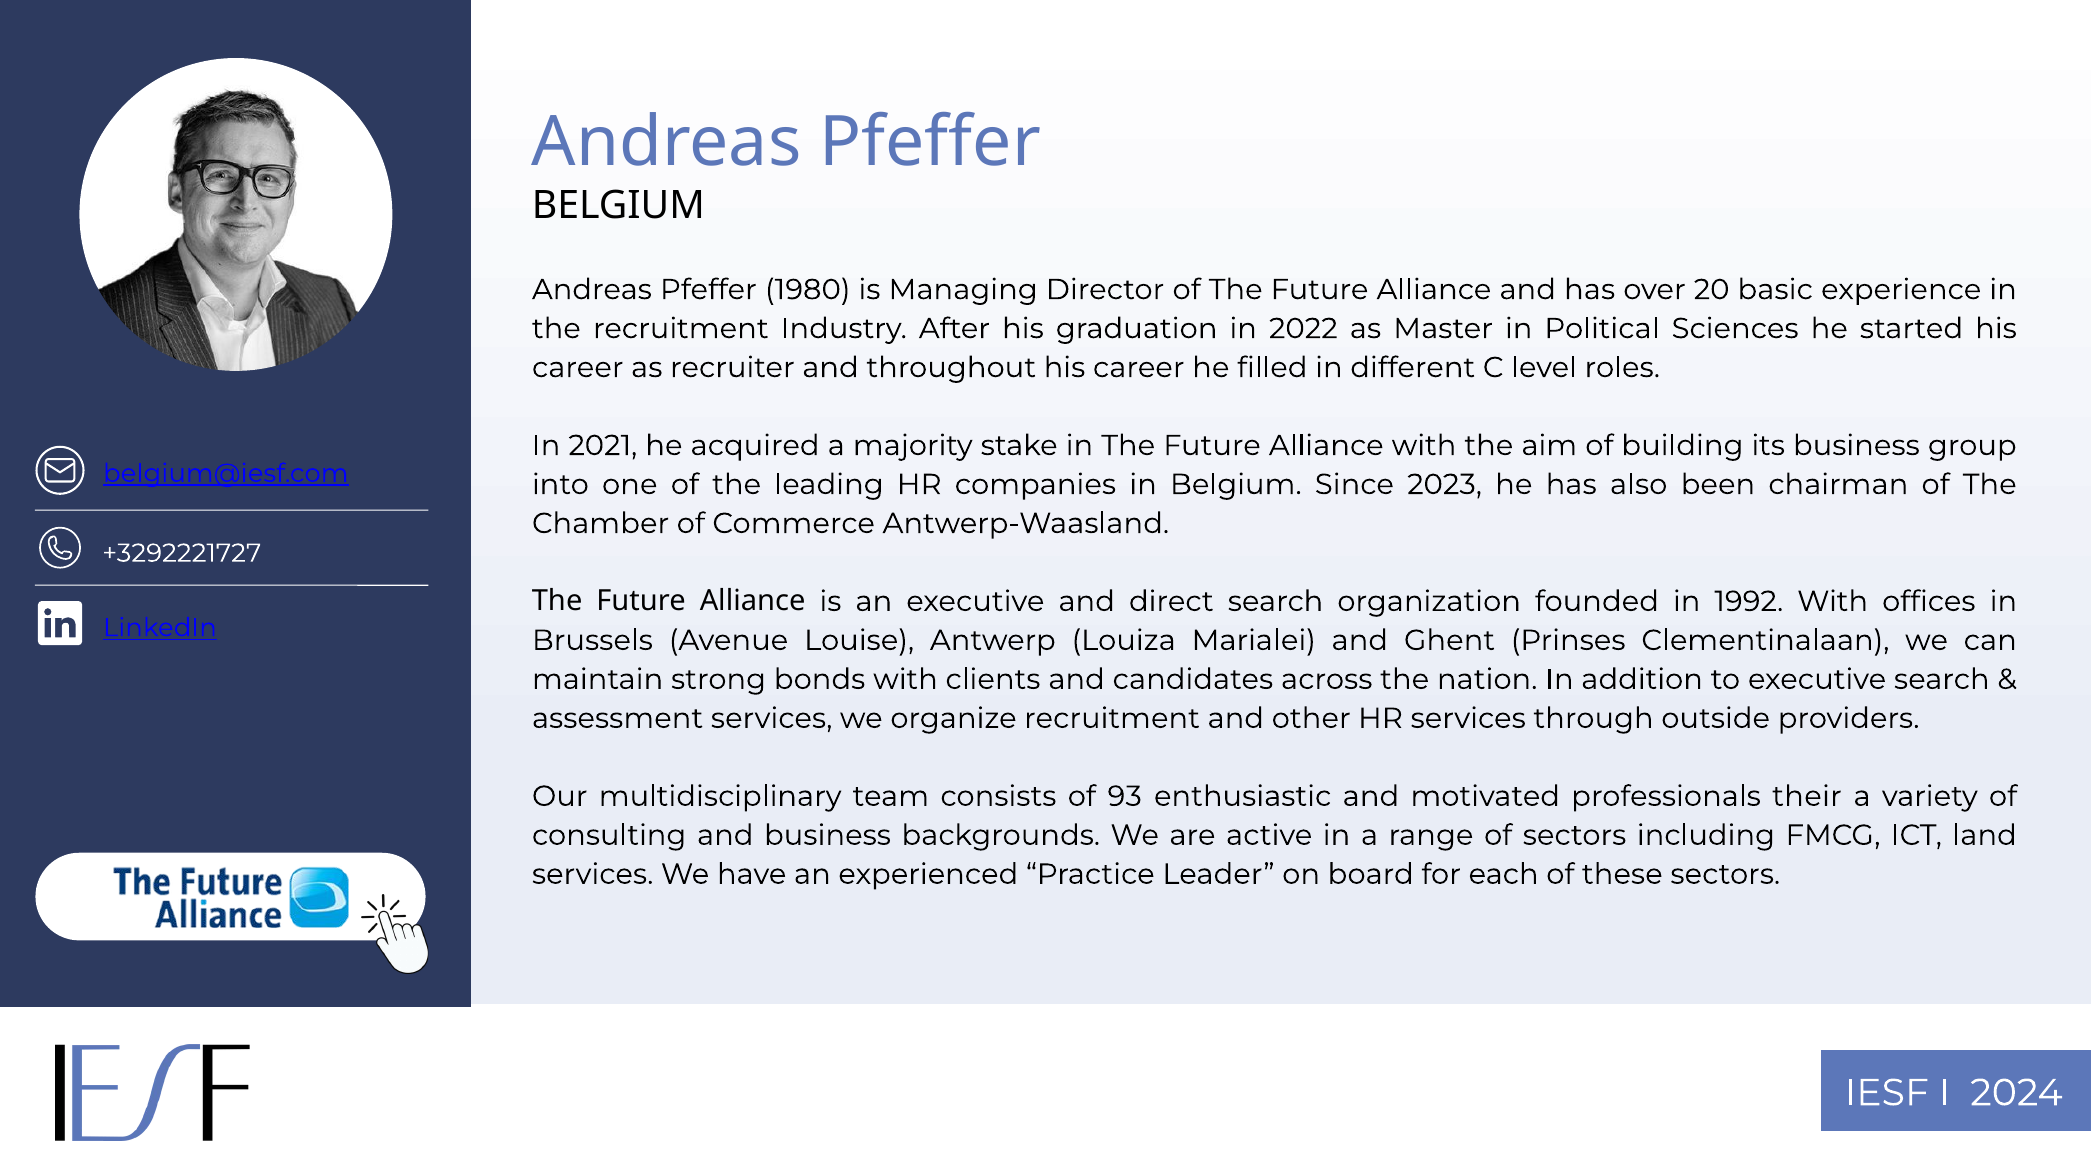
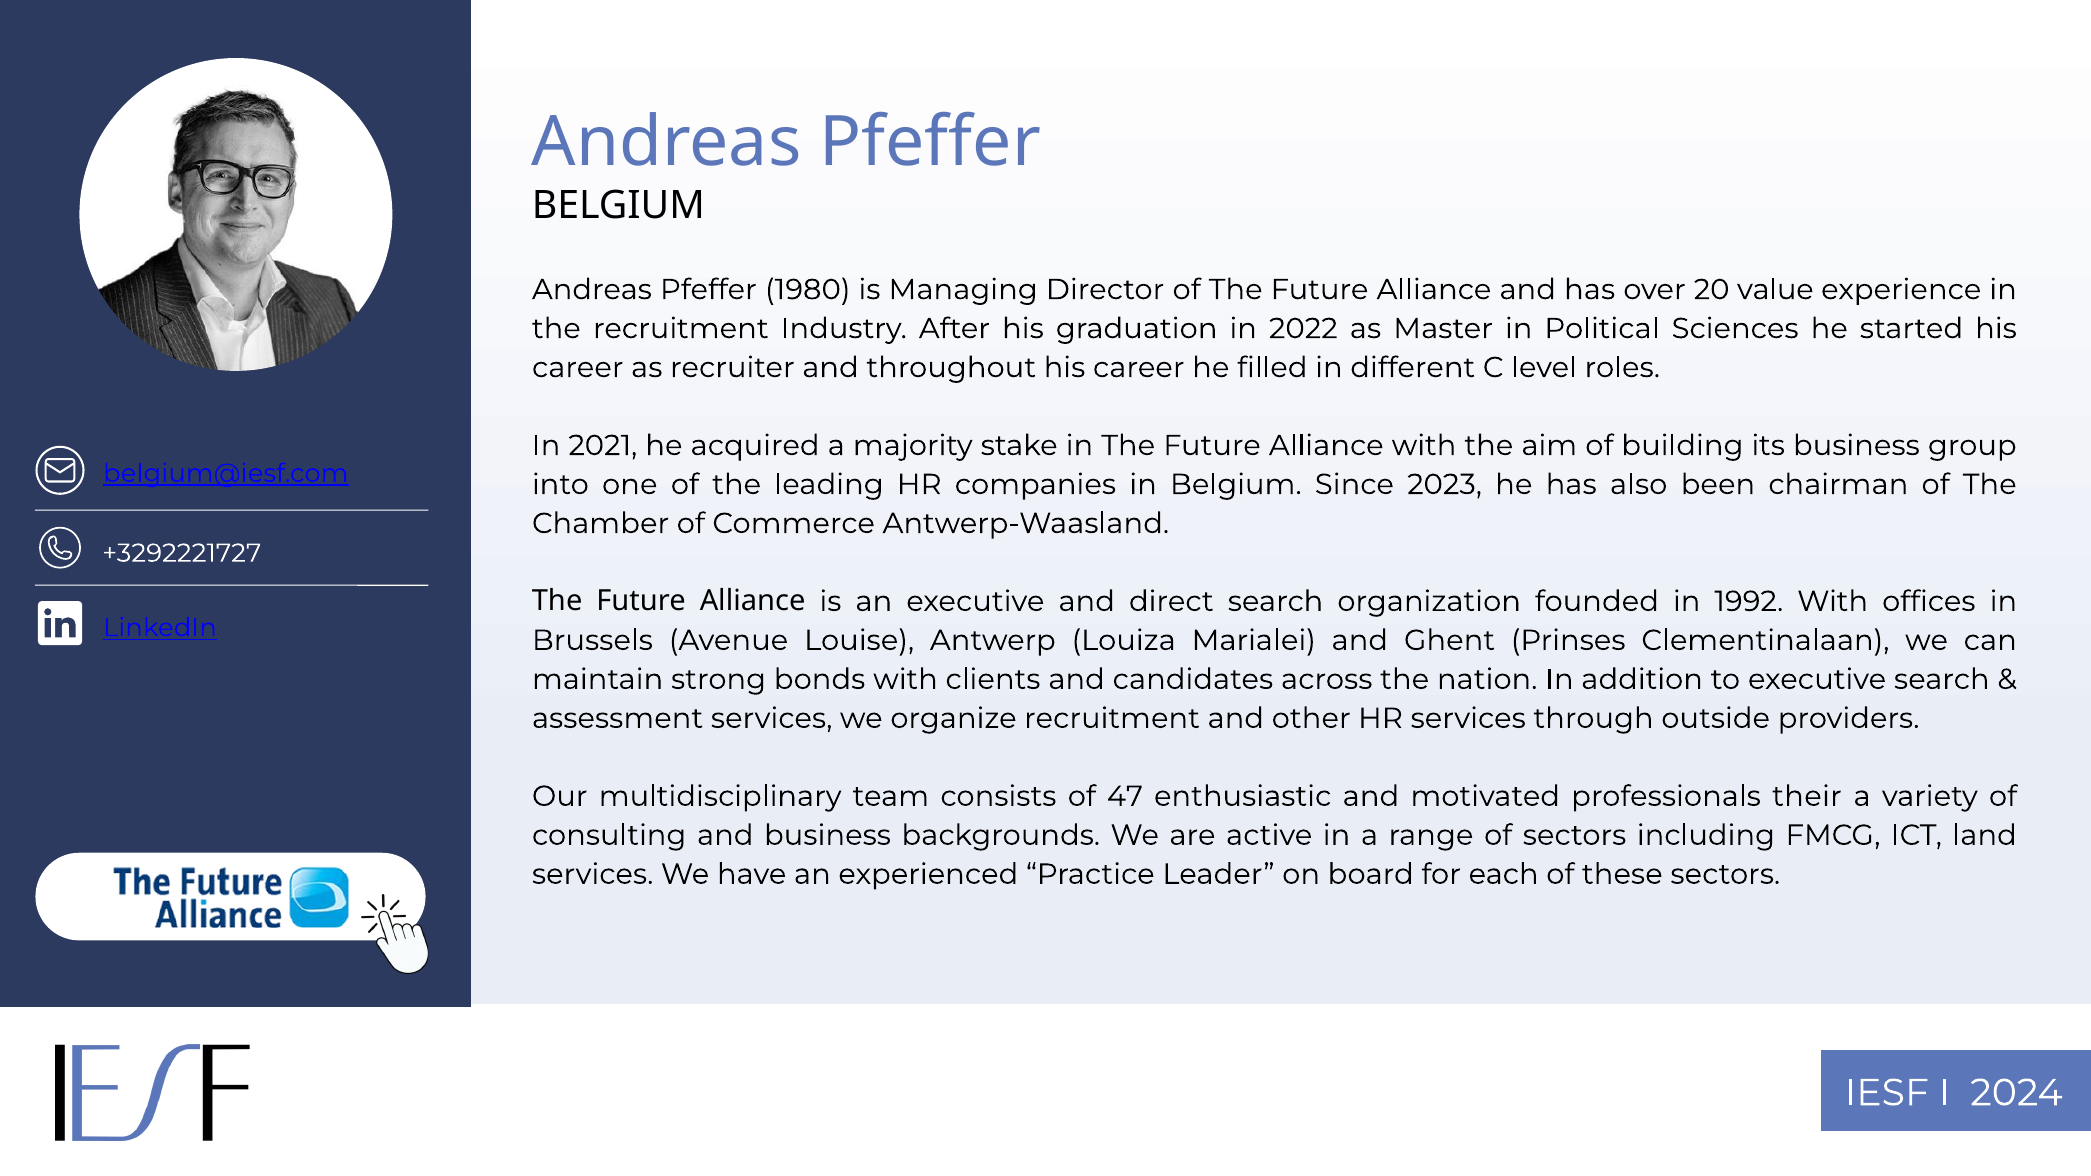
basic: basic -> value (1775, 290)
93: 93 -> 47 (1125, 796)
